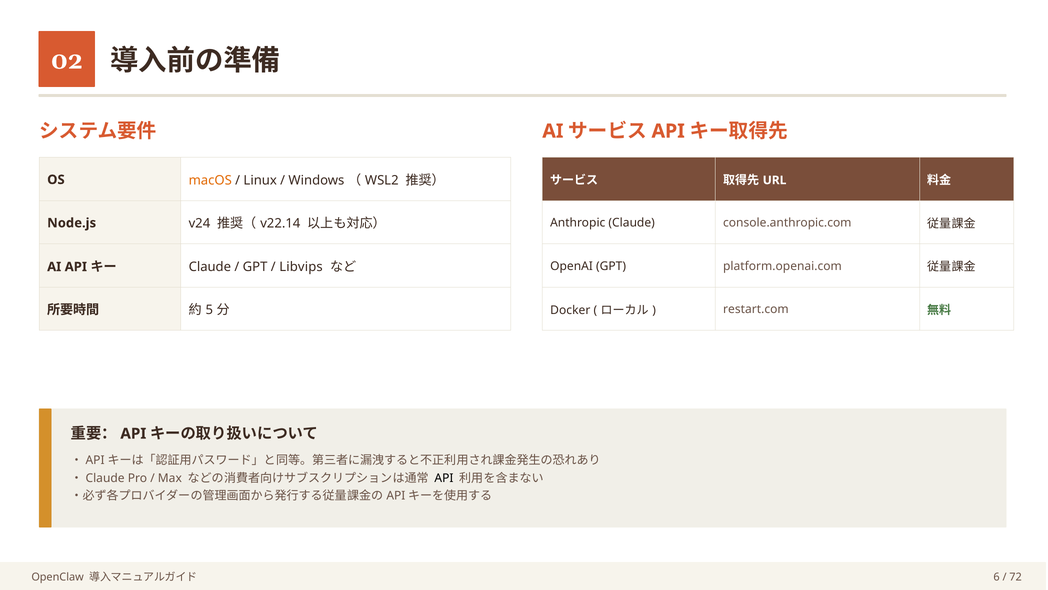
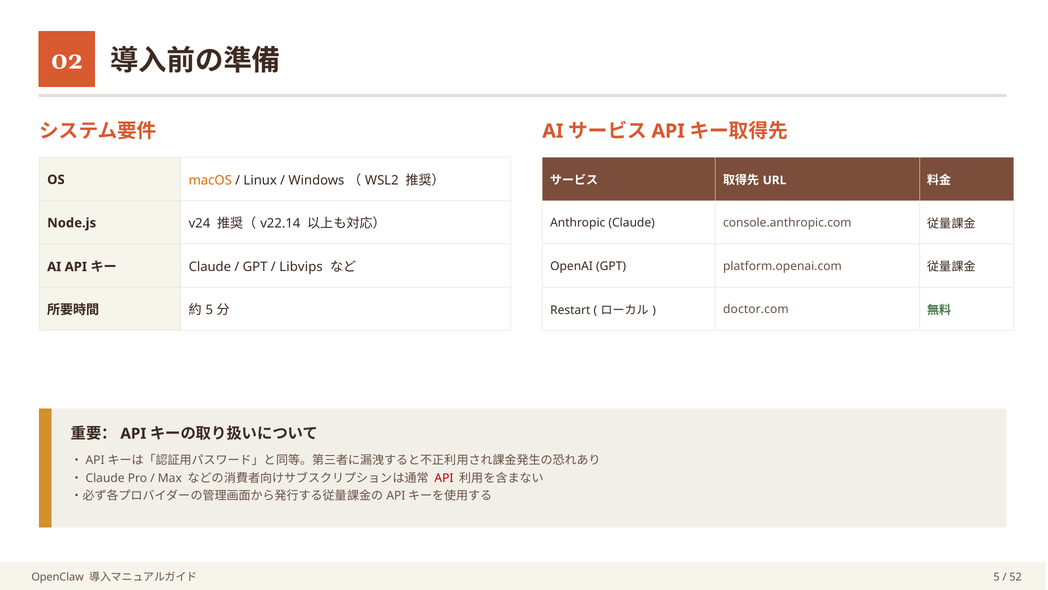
Docker: Docker -> Restart (570, 310)
restart.com: restart.com -> doctor.com (756, 309)
API colour: black -> red (444, 478)
6: 6 -> 5 (997, 576)
72: 72 -> 52 (1016, 576)
